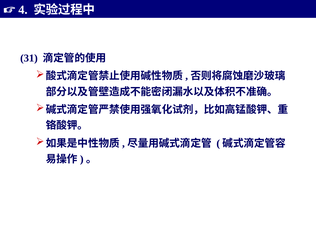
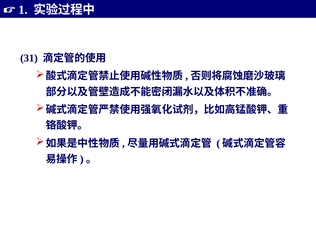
4: 4 -> 1 (23, 10)
